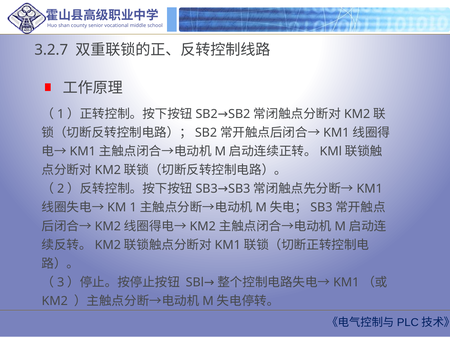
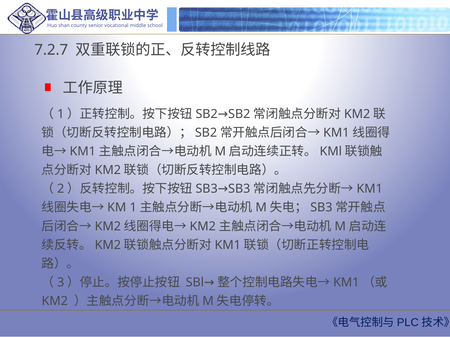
3.2.7: 3.2.7 -> 7.2.7 (51, 50)
